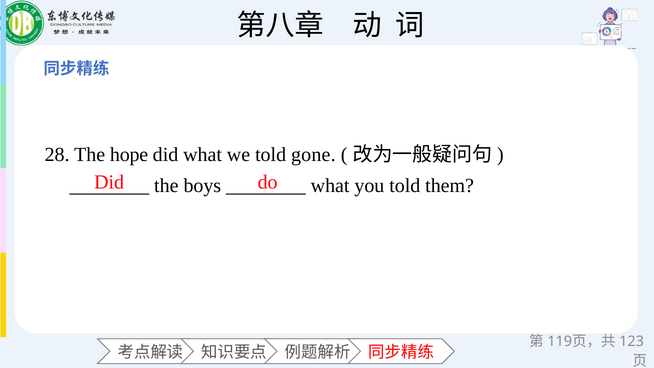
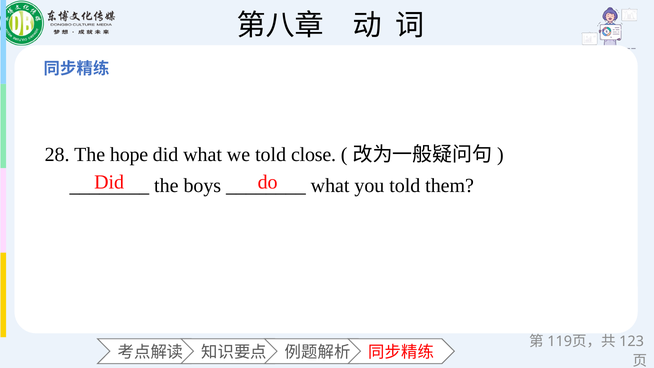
gone: gone -> close (314, 155)
